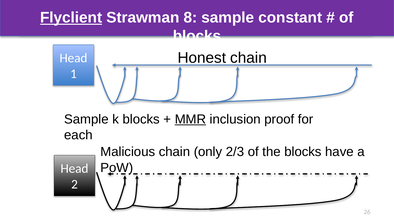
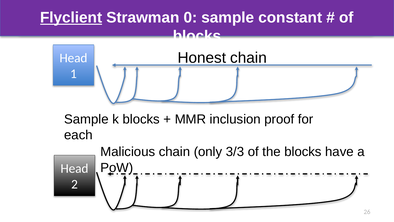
8: 8 -> 0 (190, 18)
MMR underline: present -> none (190, 119)
2/3: 2/3 -> 3/3 (235, 152)
